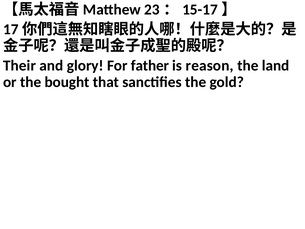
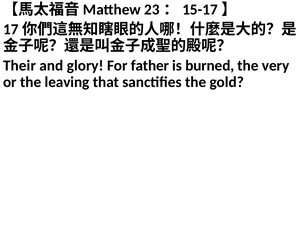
reason: reason -> burned (210, 65)
land: land -> very (276, 65)
bought: bought -> leaving (67, 82)
